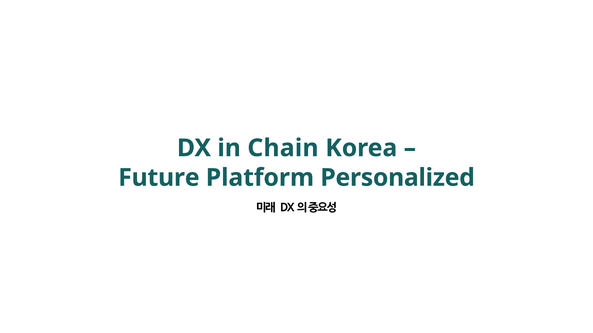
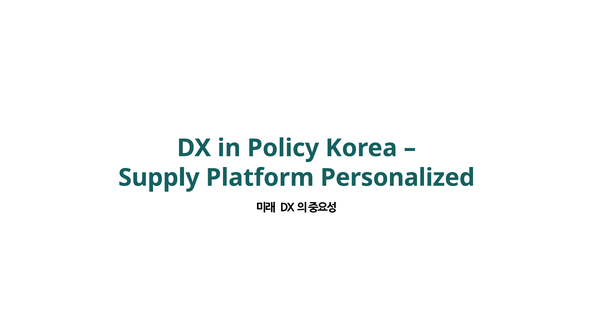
Chain: Chain -> Policy (283, 148)
Future: Future -> Supply (159, 178)
